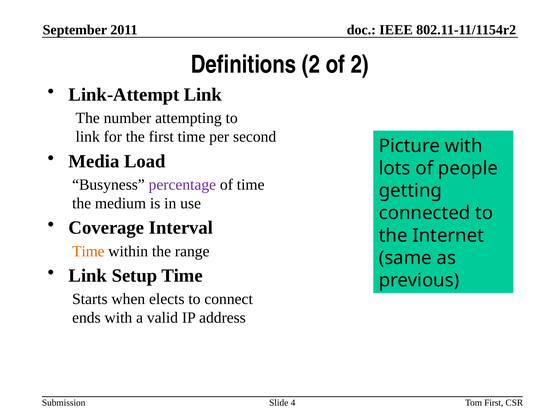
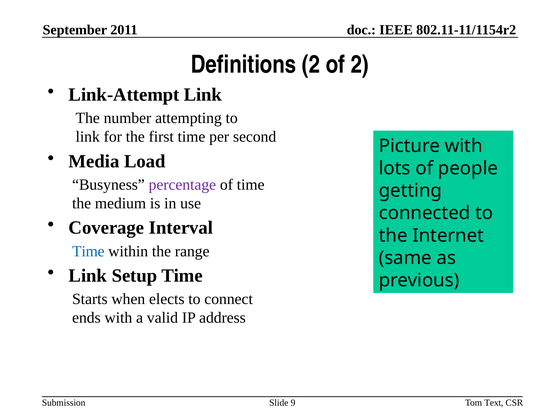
Time colour: orange -> blue (88, 251)
Tom First: First -> Text (494, 403)
4: 4 -> 9 (293, 403)
